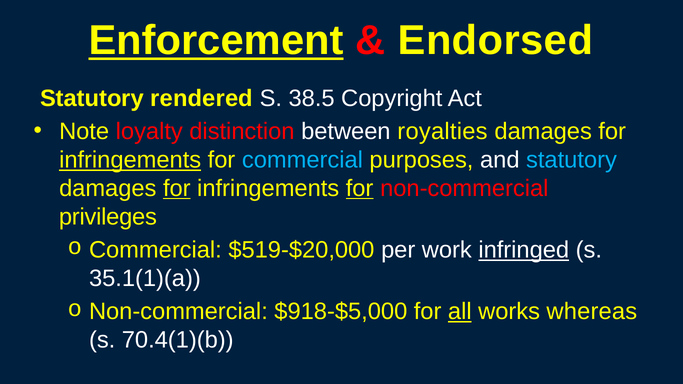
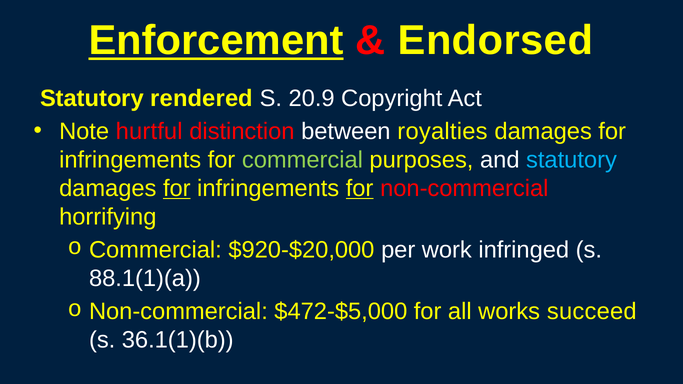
38.5: 38.5 -> 20.9 (312, 98)
loyalty: loyalty -> hurtful (149, 132)
infringements underline: present -> none (130, 160)
commercial colour: light blue -> light green (302, 160)
privileges: privileges -> horrifying (108, 217)
$519-$20,000: $519-$20,000 -> $920-$20,000 (301, 250)
infringed underline: present -> none (524, 250)
35.1(1)(a: 35.1(1)(a -> 88.1(1)(a (145, 278)
$918-$5,000: $918-$5,000 -> $472-$5,000 (341, 312)
all underline: present -> none (460, 312)
whereas: whereas -> succeed (592, 312)
70.4(1)(b: 70.4(1)(b -> 36.1(1)(b (178, 340)
